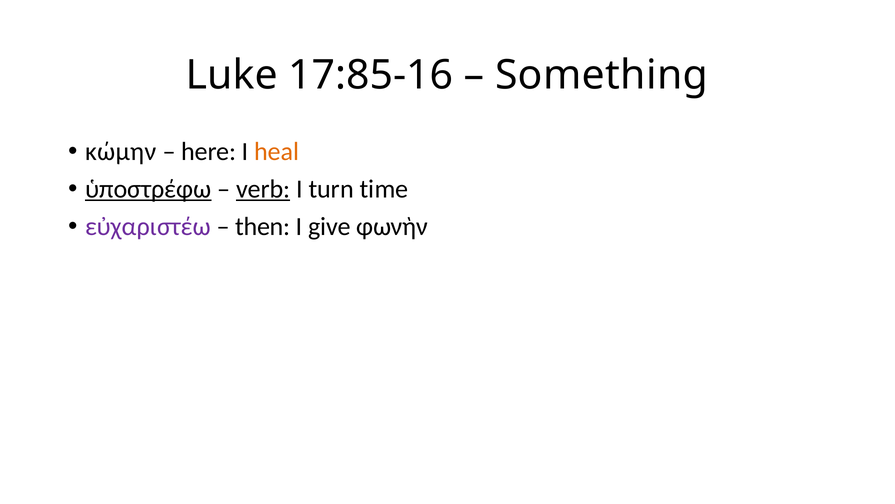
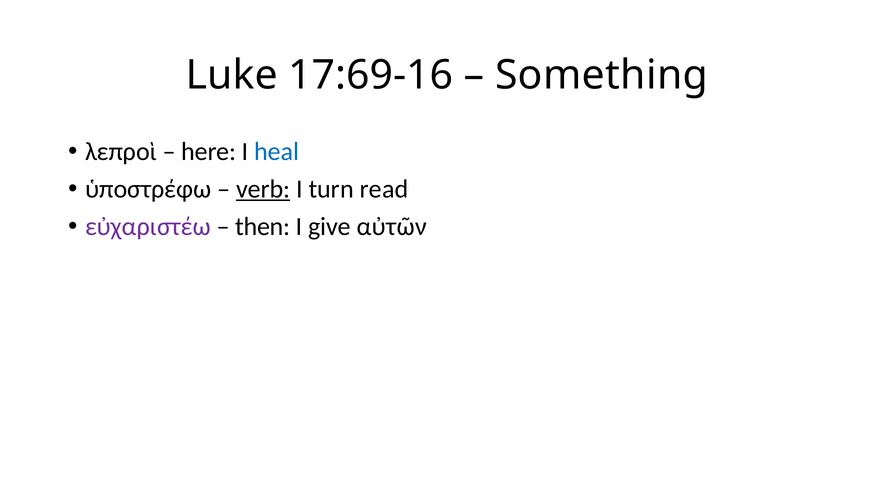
17:85-16: 17:85-16 -> 17:69-16 (371, 75)
κώμην: κώμην -> λεπροὶ (121, 151)
heal colour: orange -> blue (277, 151)
ὑποστρέφω underline: present -> none (148, 189)
time: time -> read (384, 189)
φωνὴν: φωνὴν -> αὐτῶν (392, 226)
